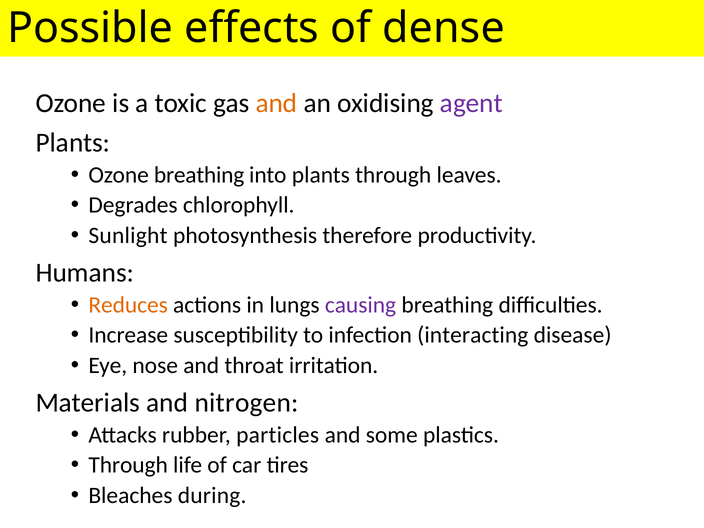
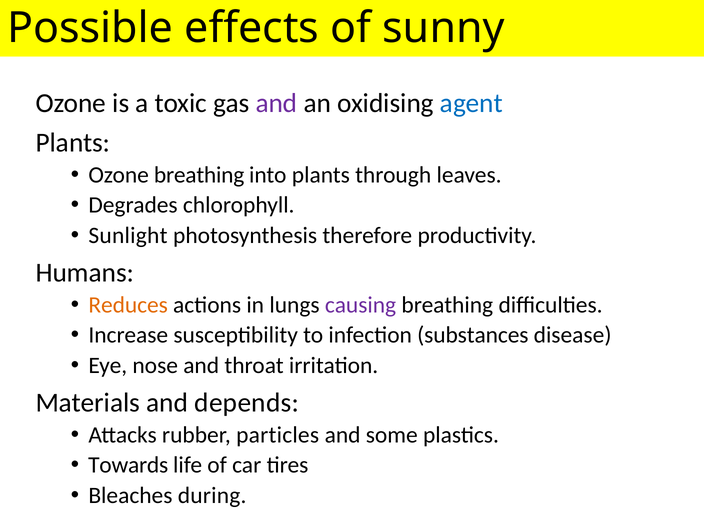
dense: dense -> sunny (444, 28)
and colour: orange -> purple (276, 103)
agent colour: purple -> blue (471, 103)
interacting: interacting -> substances (473, 335)
nitrogen: nitrogen -> depends (247, 403)
Through: Through -> Towards (128, 465)
